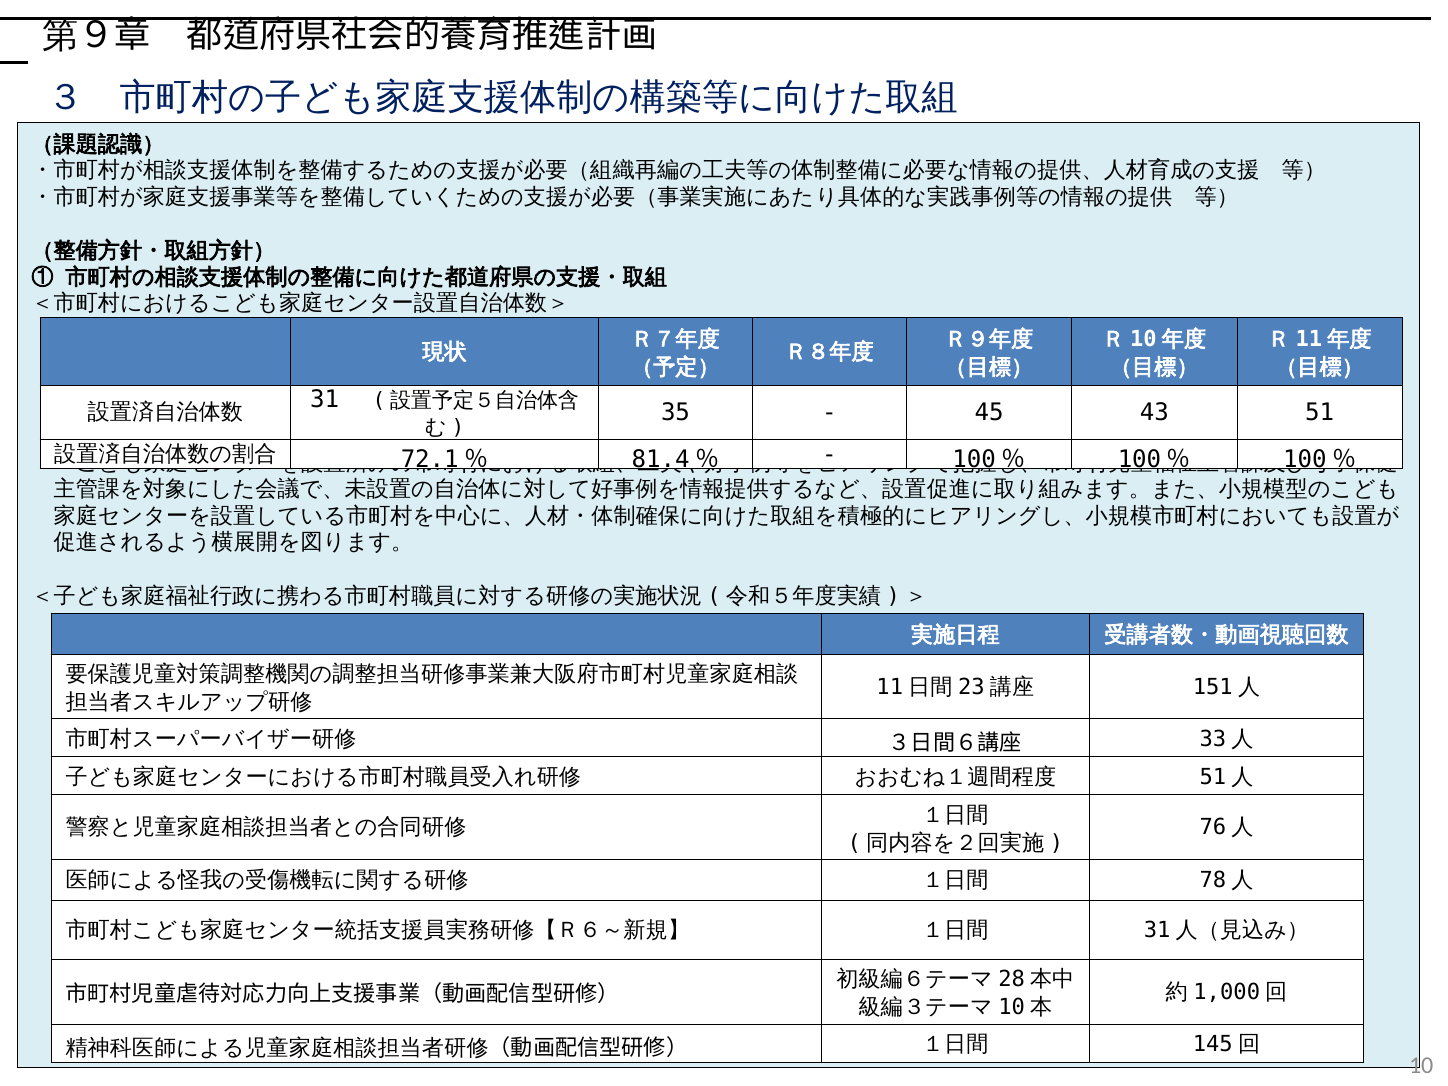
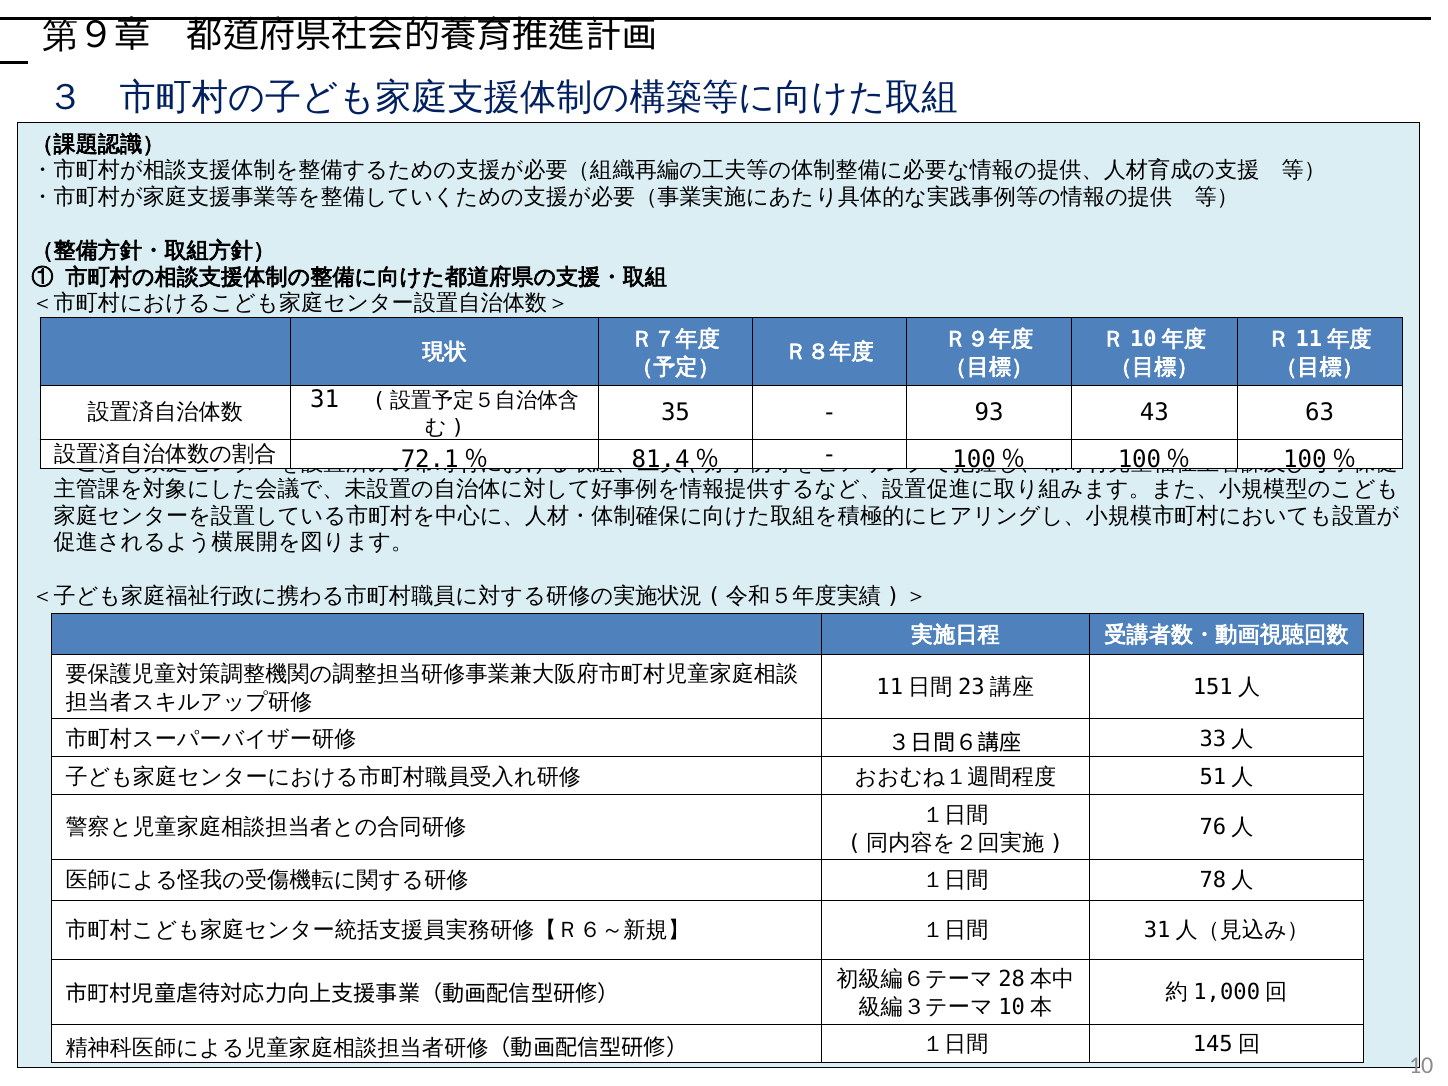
45: 45 -> 93 (989, 413)
51: 51 -> 63 (1320, 413)
